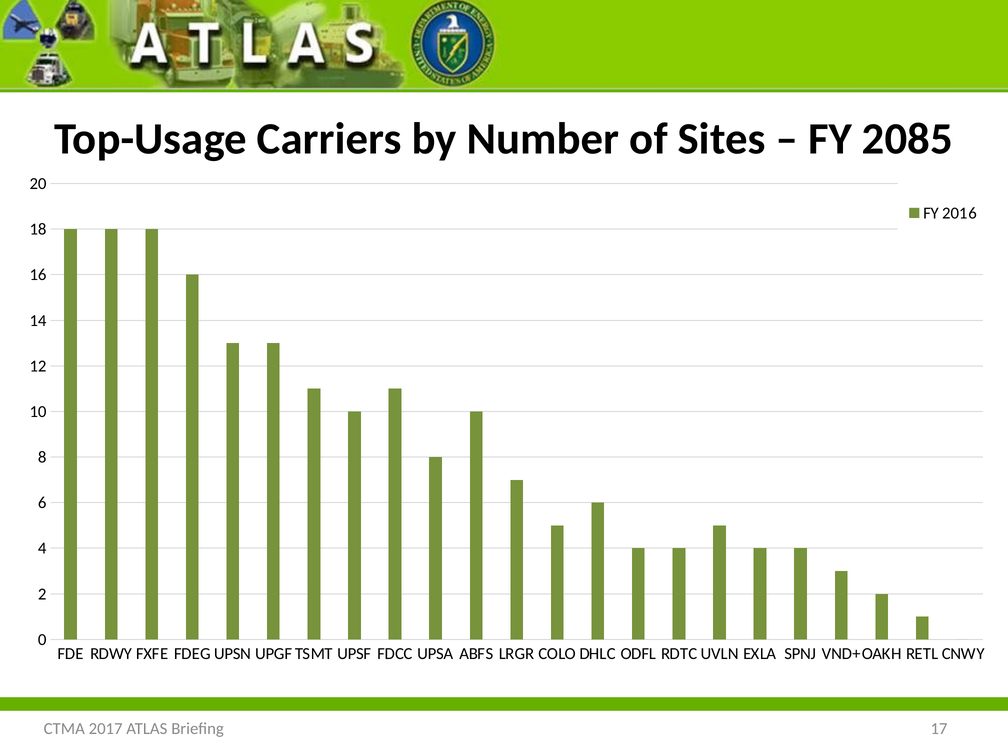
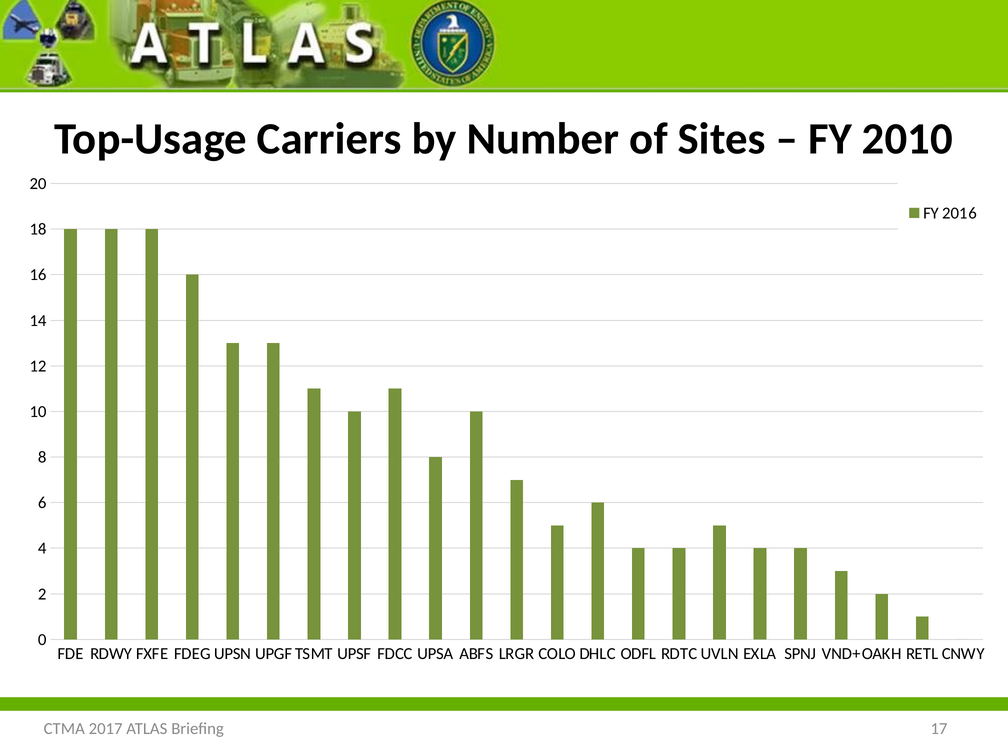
2085: 2085 -> 2010 (907, 139)
